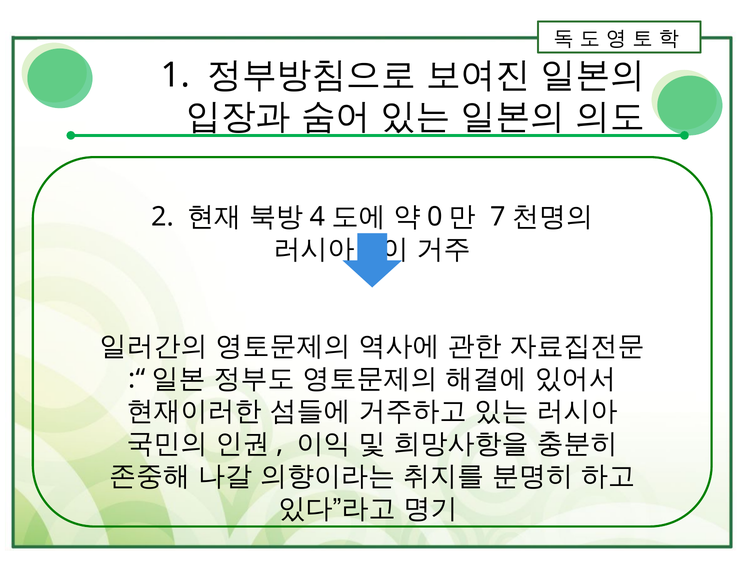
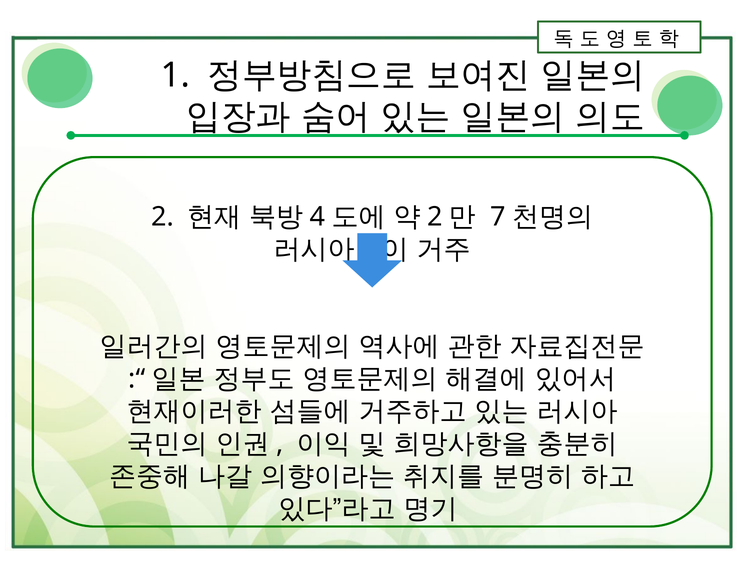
0: 0 -> 2 (435, 217)
